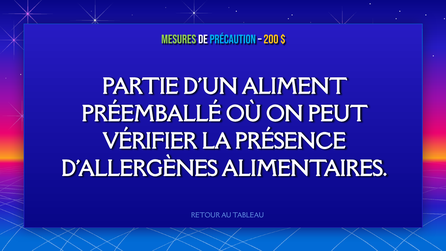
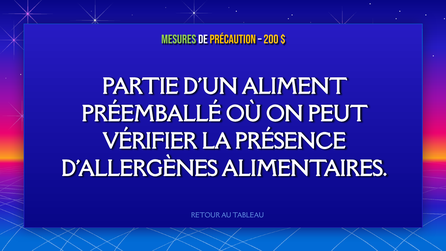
PRÉCAUTION colour: light blue -> yellow (233, 40)
